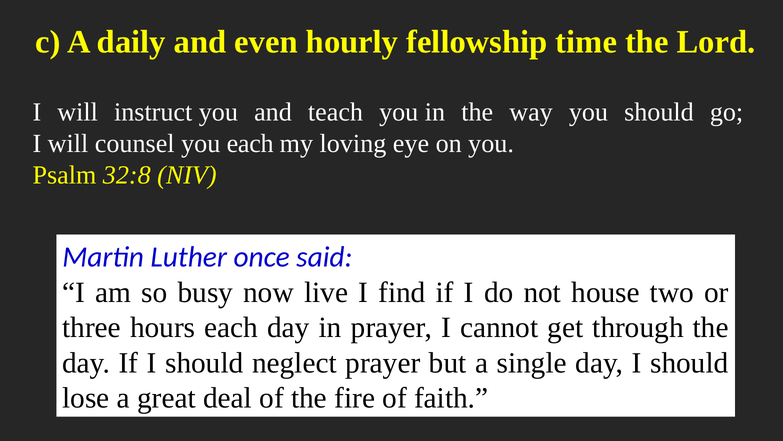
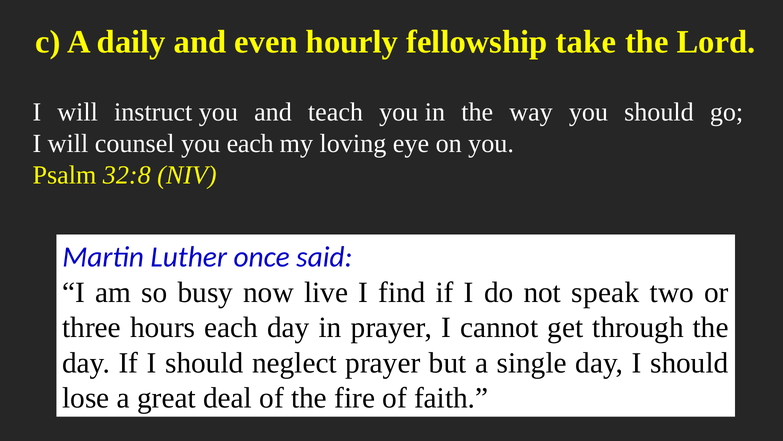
time: time -> take (586, 42)
house: house -> speak (605, 292)
